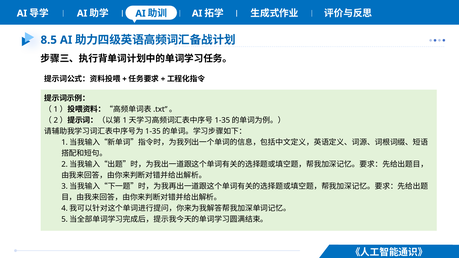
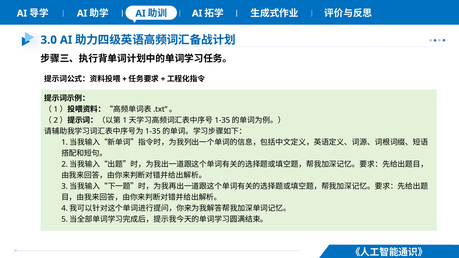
8.5: 8.5 -> 3.0 (49, 40)
